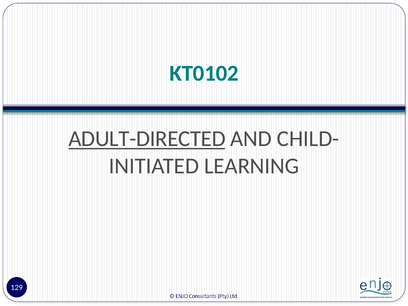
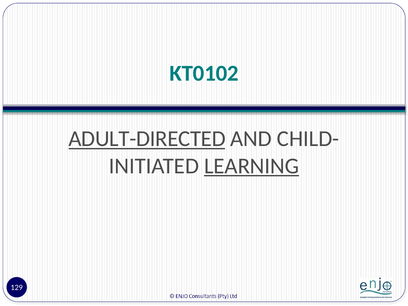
LEARNING underline: none -> present (252, 166)
